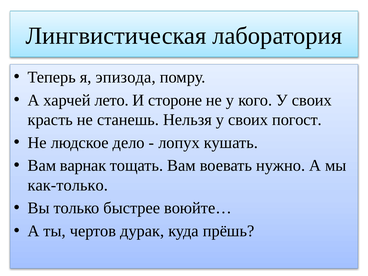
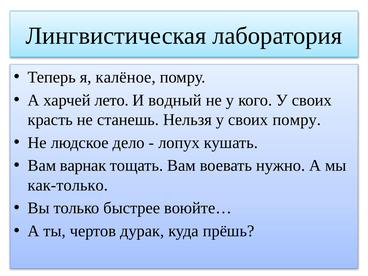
эпизода: эпизода -> калёное (126, 77)
стороне: стороне -> водный (175, 100)
своих погост: погост -> помру (297, 120)
